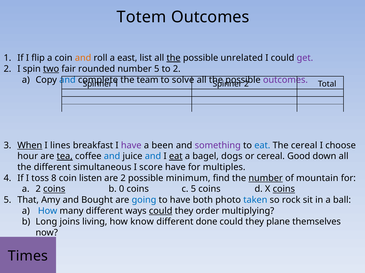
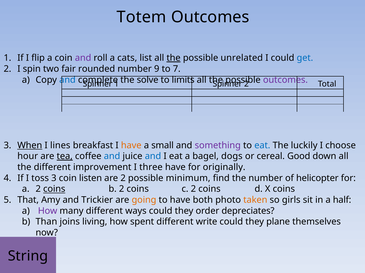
and colour: orange -> purple (83, 58)
east: east -> cats (127, 58)
get colour: purple -> blue (305, 58)
two underline: present -> none (51, 69)
number 5: 5 -> 9 (157, 69)
to 2: 2 -> 7 (177, 69)
team: team -> solve (148, 80)
solve: solve -> limits (183, 80)
have colour: purple -> orange (131, 146)
been: been -> small (163, 146)
The cereal: cereal -> luckily (304, 146)
eat underline: present -> none (176, 157)
simultaneous: simultaneous -> improvement (102, 168)
score: score -> three (151, 168)
multiples: multiples -> originally (224, 168)
toss 8: 8 -> 3 (54, 179)
number underline: present -> none (266, 179)
mountain: mountain -> helicopter (317, 179)
b 0: 0 -> 2 (122, 190)
c 5: 5 -> 2 (193, 190)
coins underline: present -> none (284, 190)
Bought: Bought -> Trickier (97, 200)
going colour: blue -> orange (144, 200)
taken colour: blue -> orange (255, 200)
rock: rock -> girls (291, 200)
ball: ball -> half (342, 200)
How colour: blue -> purple (48, 211)
could underline: present -> none (161, 211)
multiplying: multiplying -> depreciates (248, 211)
Long: Long -> Than (46, 222)
know: know -> spent (142, 222)
done: done -> write (207, 222)
Times: Times -> String (28, 257)
